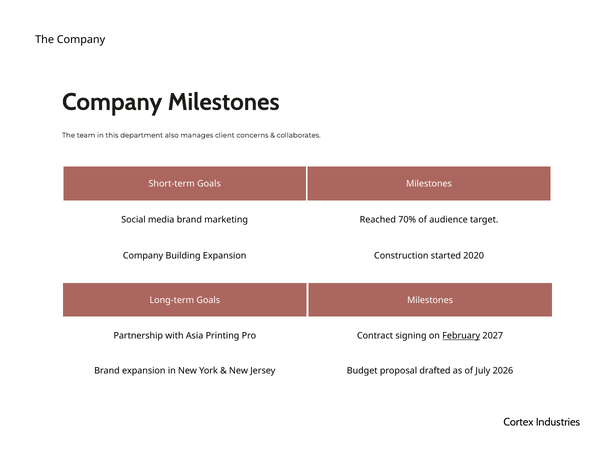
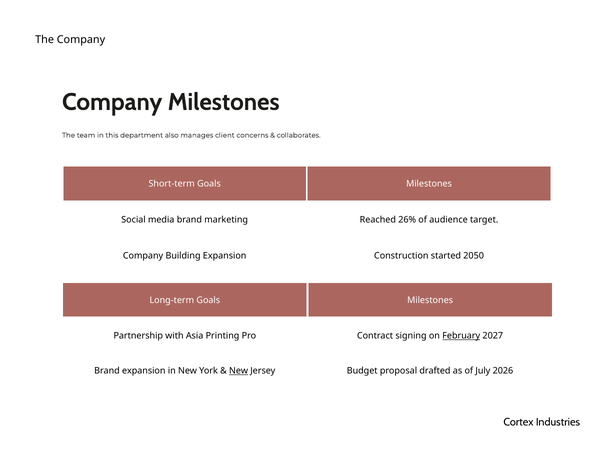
70%: 70% -> 26% (407, 220)
2020: 2020 -> 2050 (474, 256)
New underline: none -> present (239, 371)
